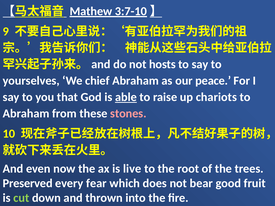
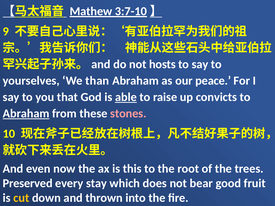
chief: chief -> than (97, 81)
chariots: chariots -> convicts (216, 97)
Abraham underline: none -> present (26, 114)
live: live -> this (132, 169)
fear: fear -> stay (96, 184)
cut colour: light green -> yellow (21, 198)
